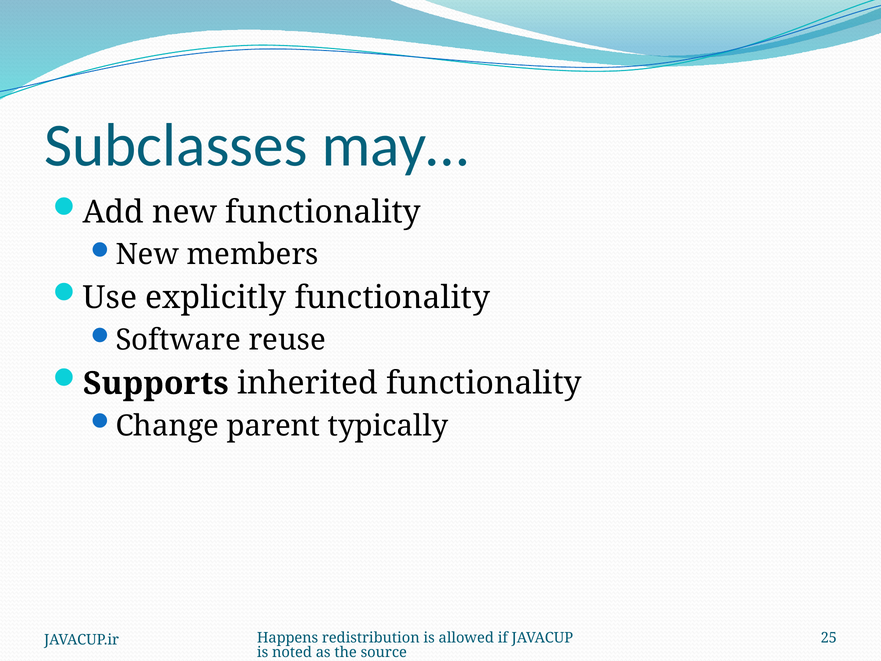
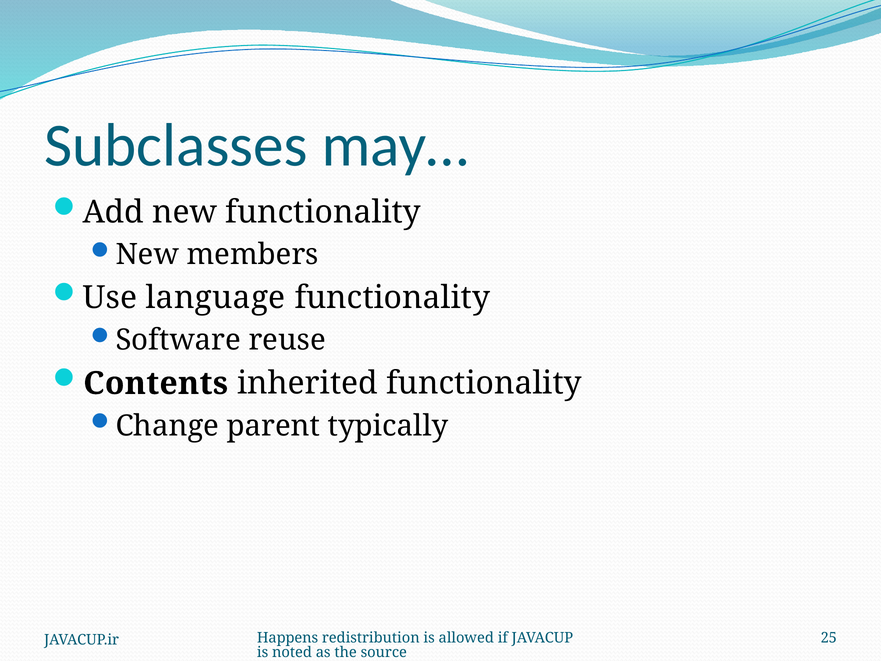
explicitly: explicitly -> language (216, 298)
Supports: Supports -> Contents (156, 383)
